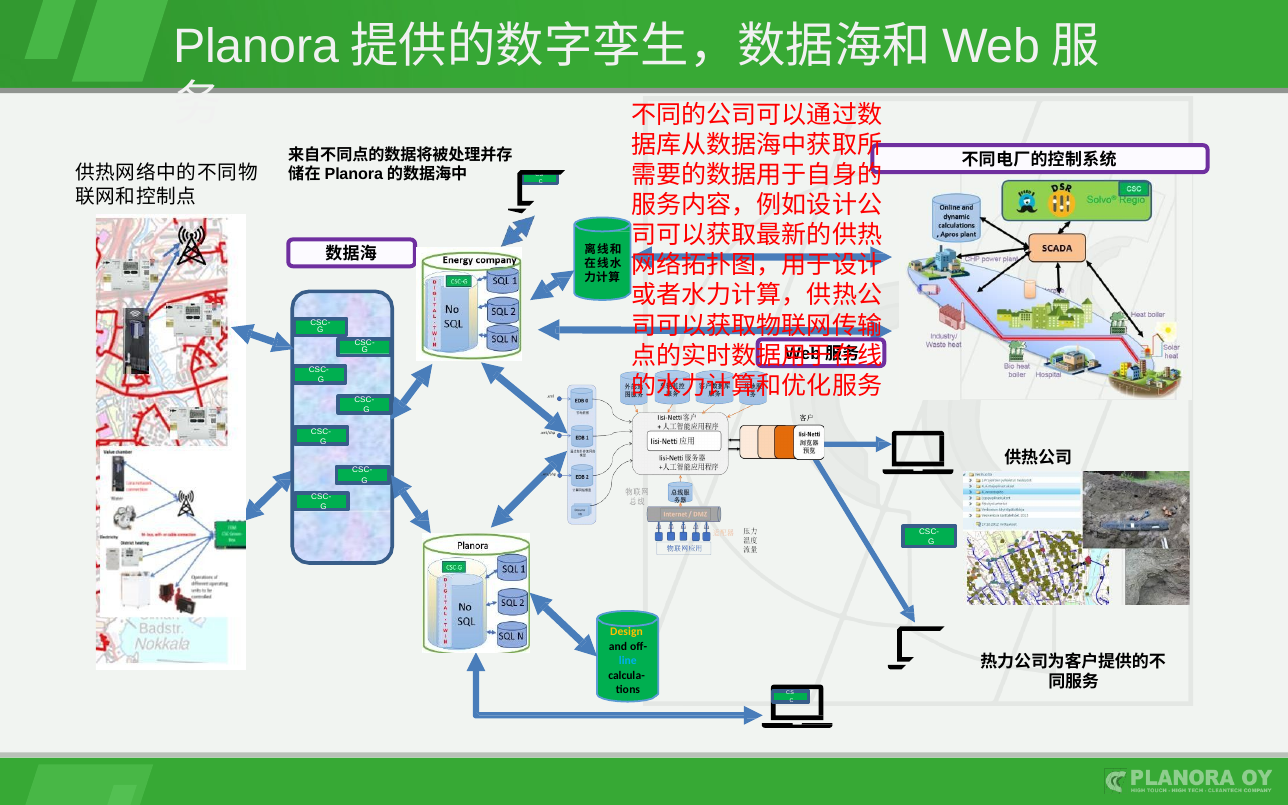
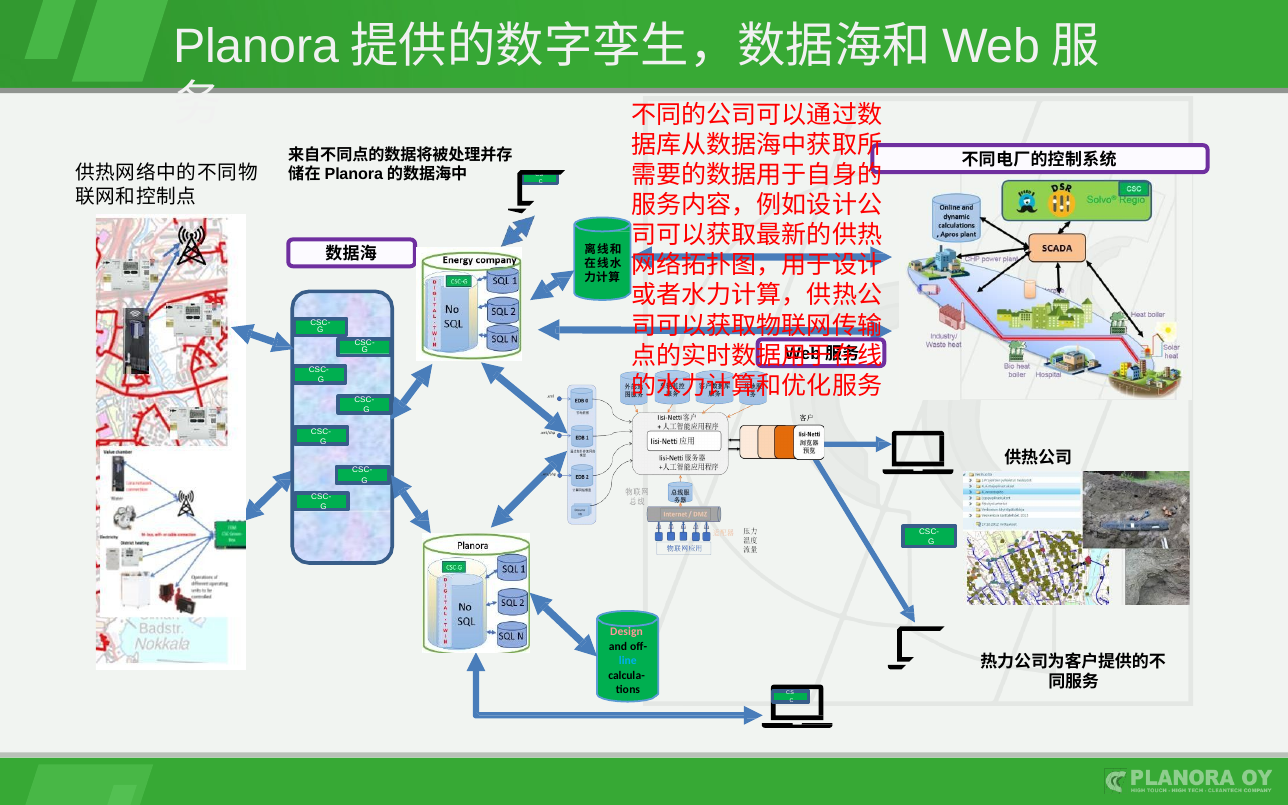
Design colour: yellow -> pink (627, 632)
